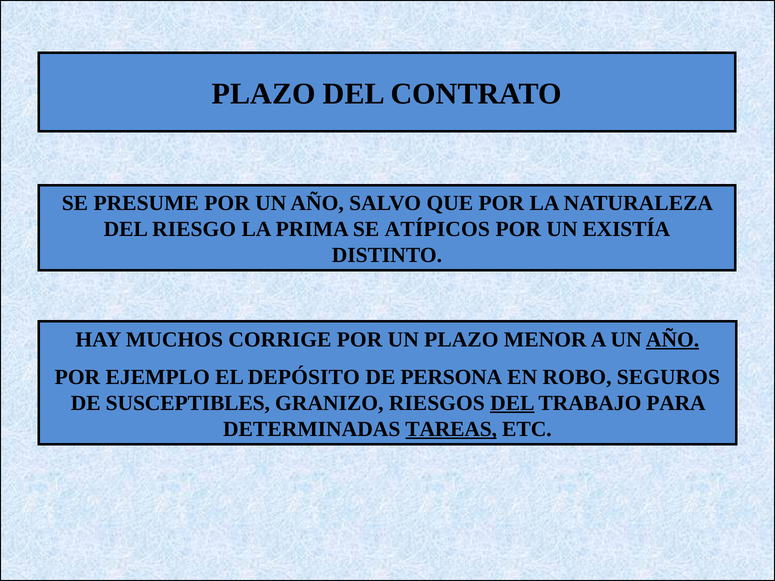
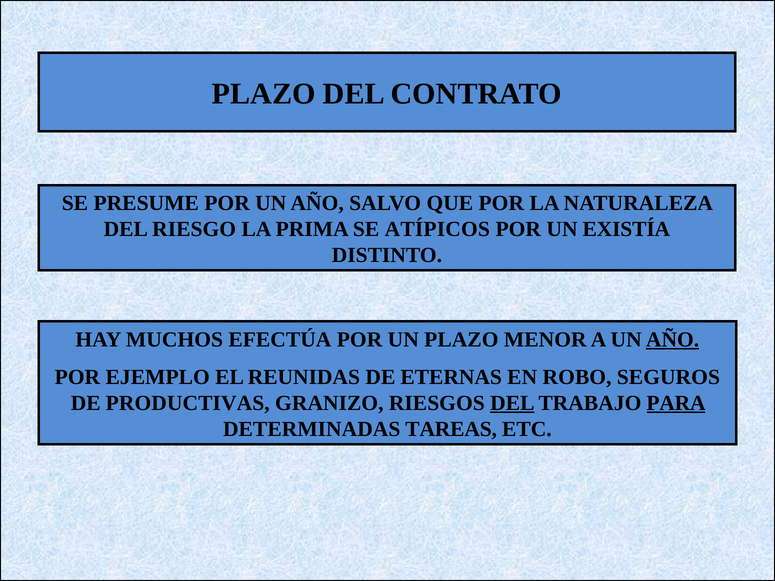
CORRIGE: CORRIGE -> EFECTÚA (280, 340)
DEPÓSITO: DEPÓSITO -> REUNIDAS (304, 377)
PERSONA: PERSONA -> ETERNAS (451, 377)
SUSCEPTIBLES: SUSCEPTIBLES -> PRODUCTIVAS (188, 403)
PARA underline: none -> present (676, 403)
TAREAS underline: present -> none (451, 429)
